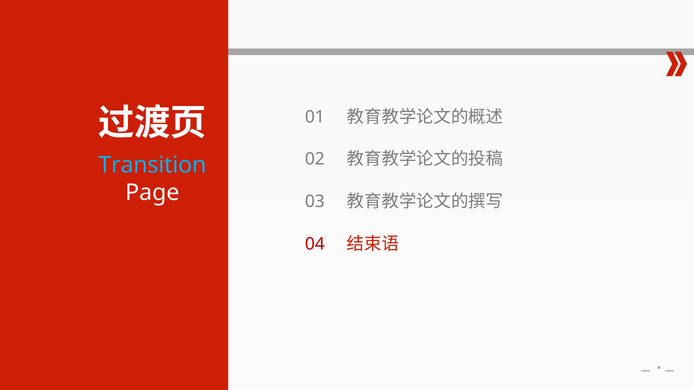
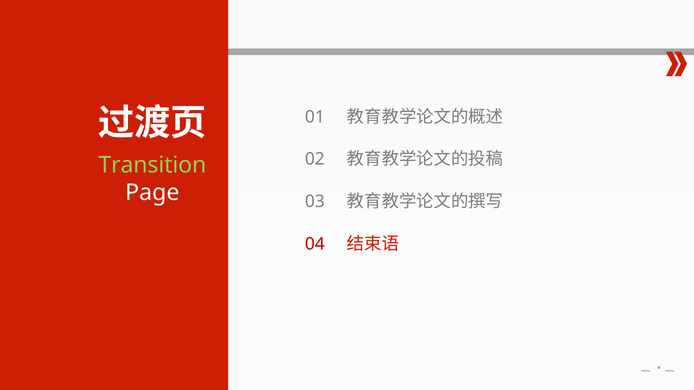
Transition colour: light blue -> light green (152, 165)
